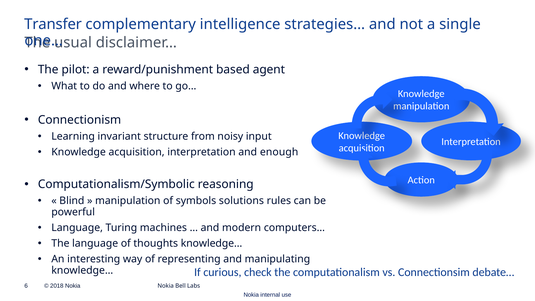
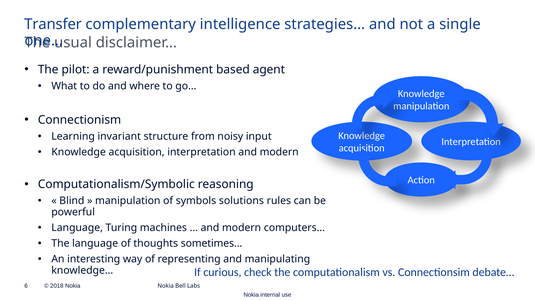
interpretation and enough: enough -> modern (279, 152)
thoughts knowledge…: knowledge… -> sometimes… (212, 243)
